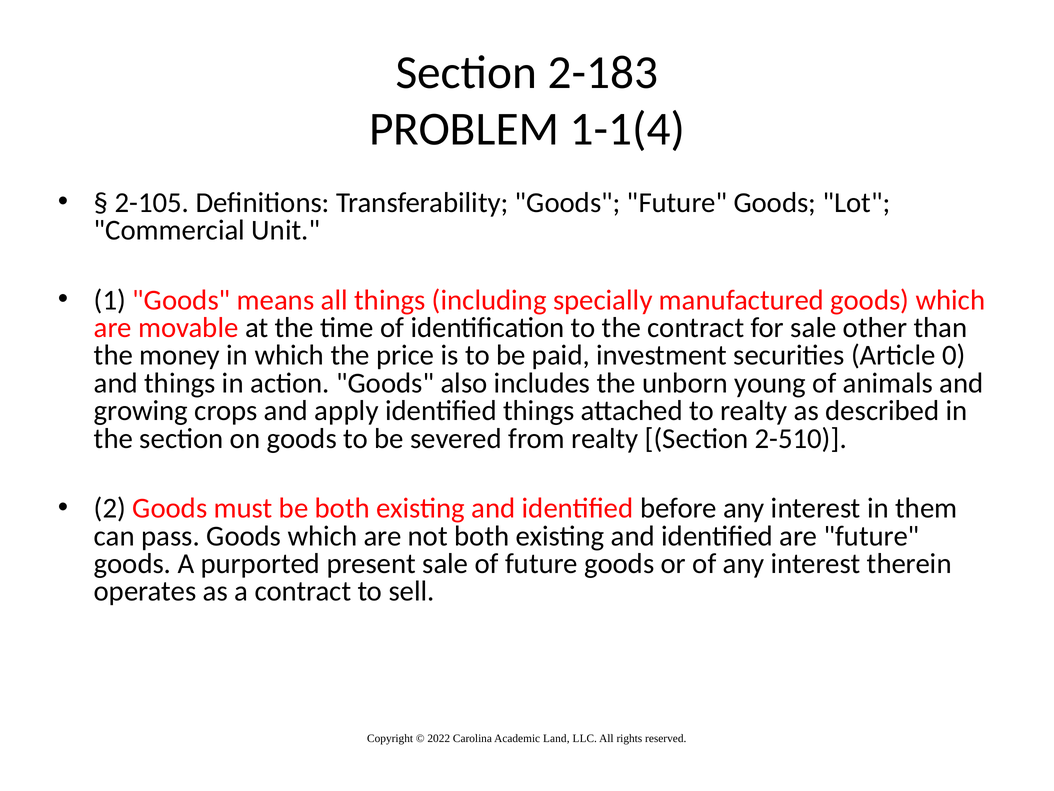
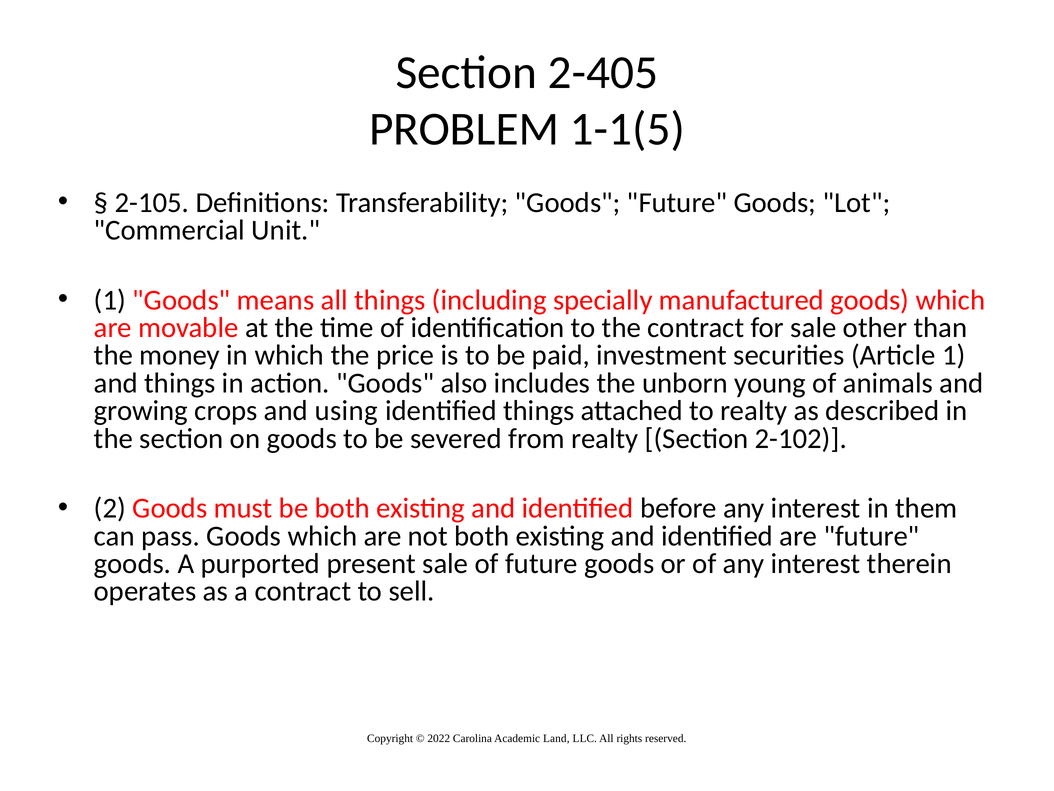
2-183: 2-183 -> 2-405 (603, 72)
1-1(4: 1-1(4 -> 1-1(5 (627, 129)
Article 0: 0 -> 1 (954, 355)
apply: apply -> using (346, 411)
2-510: 2-510 -> 2-102 (801, 438)
